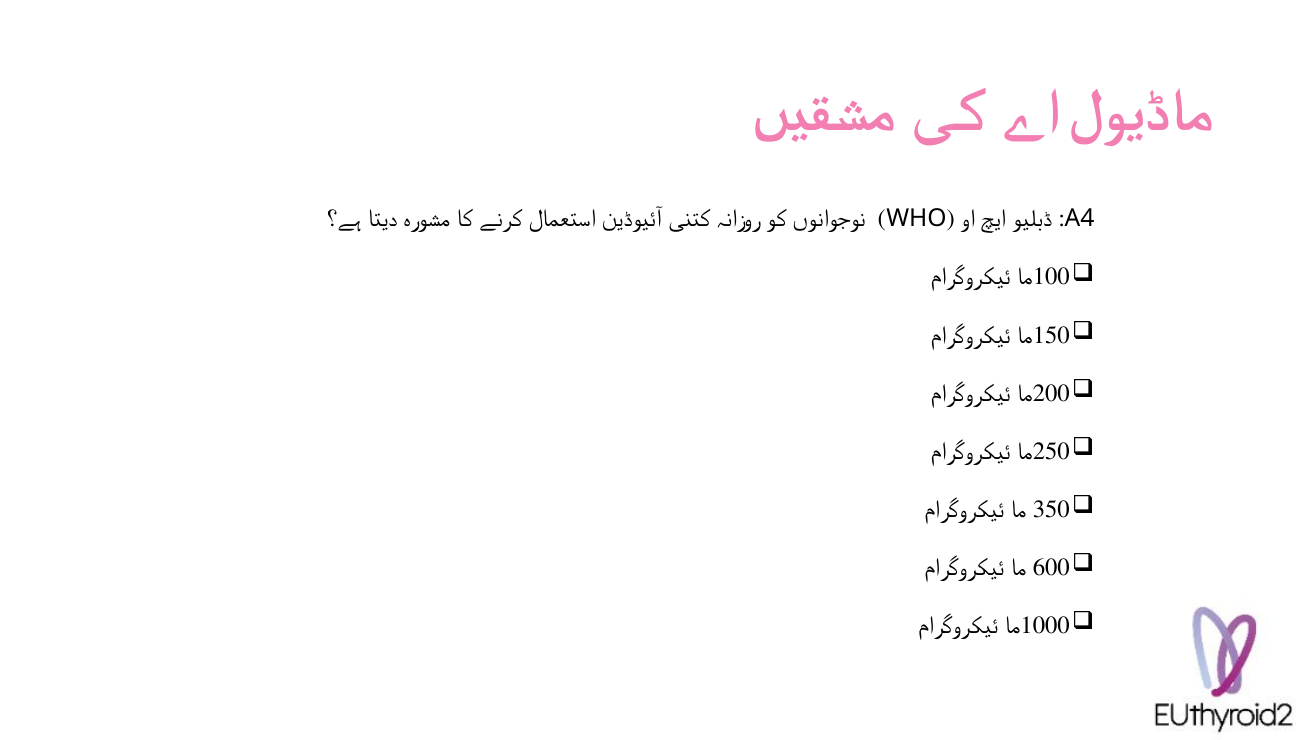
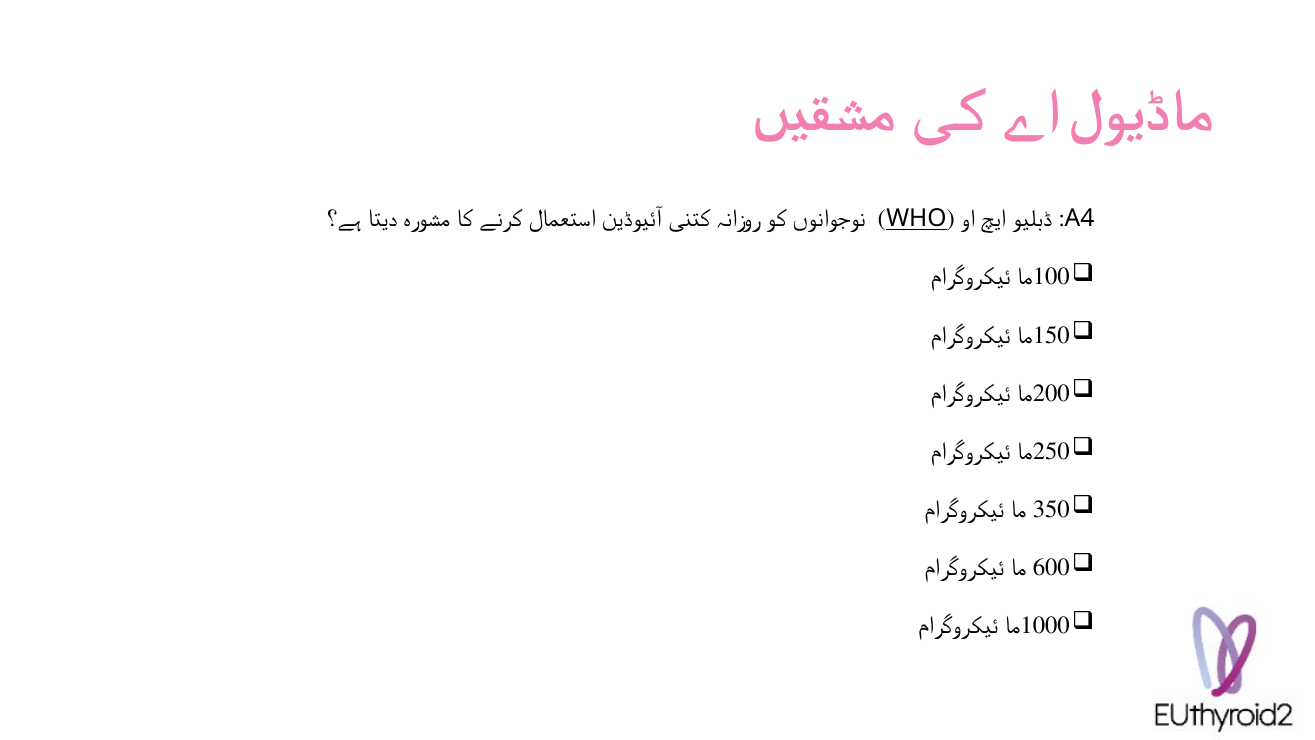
WHO underline: none -> present (916, 219)
